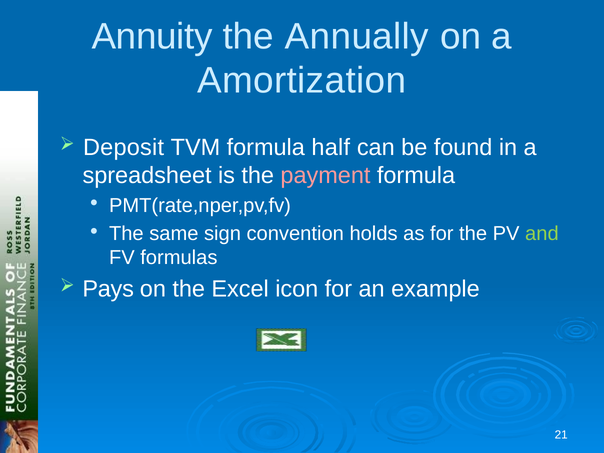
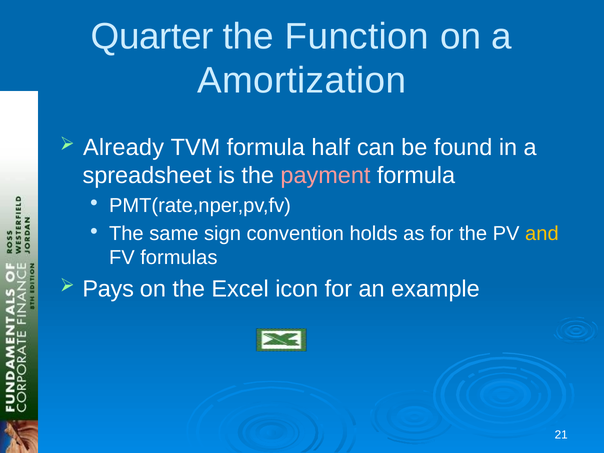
Annuity: Annuity -> Quarter (152, 36)
Annually: Annually -> Function (357, 36)
Deposit: Deposit -> Already (124, 147)
and colour: light green -> yellow (542, 234)
